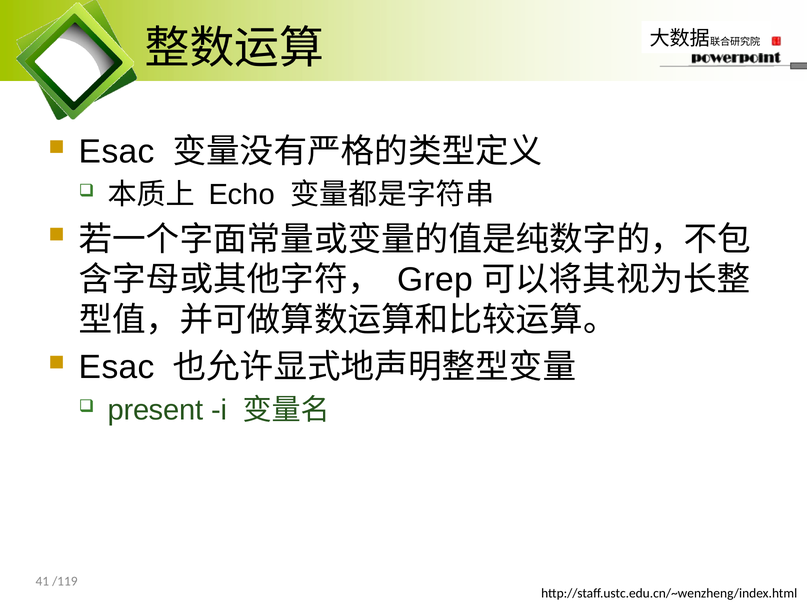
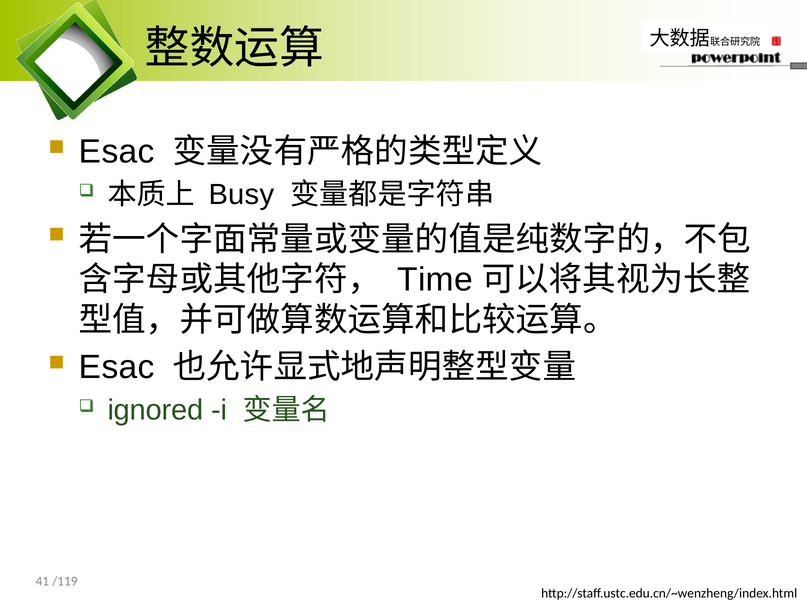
Echo: Echo -> Busy (242, 195)
Grep: Grep -> Time (435, 280)
present: present -> ignored (155, 411)
